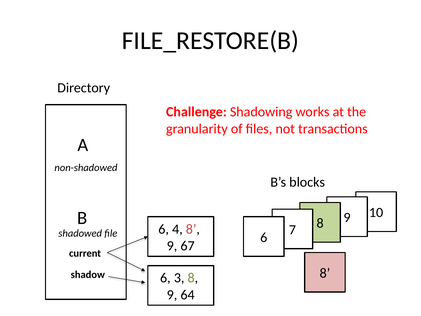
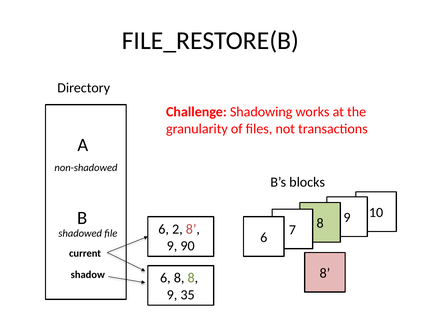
4: 4 -> 2 (177, 229)
67: 67 -> 90 (188, 246)
6 3: 3 -> 8 (179, 278)
64: 64 -> 35 (188, 295)
